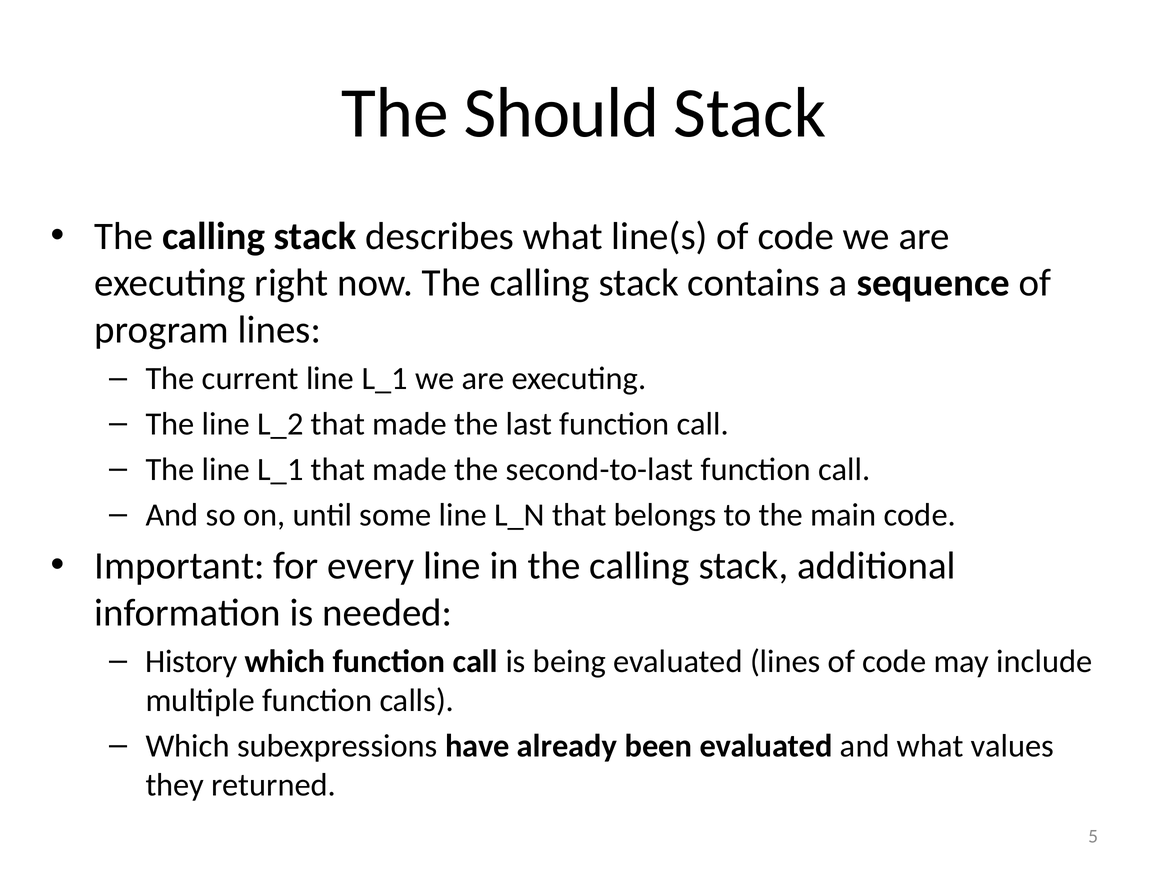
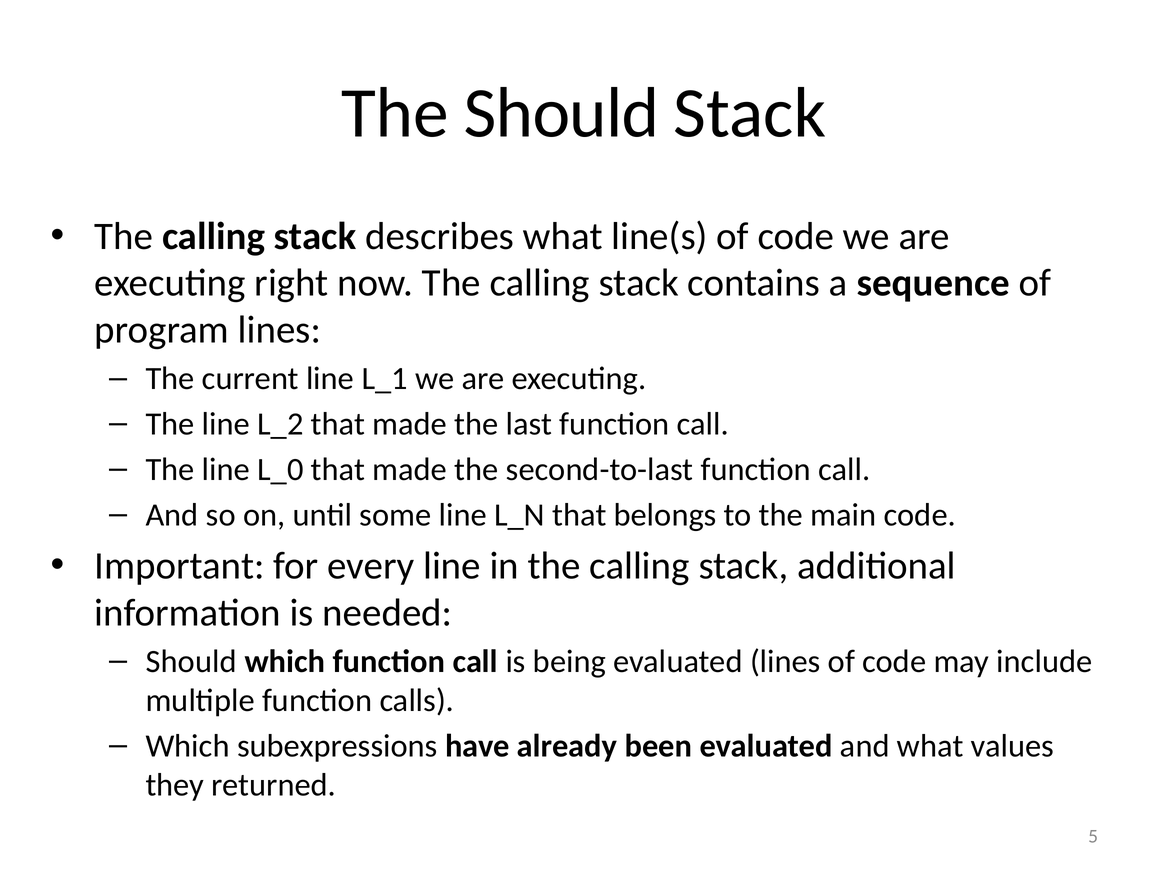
The line L_1: L_1 -> L_0 (280, 469)
History: History -> Should (191, 662)
